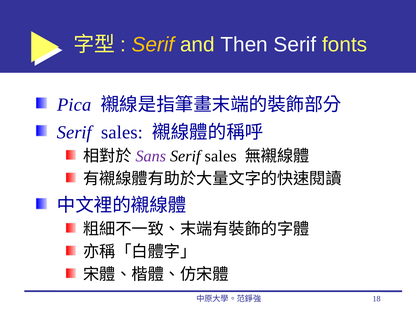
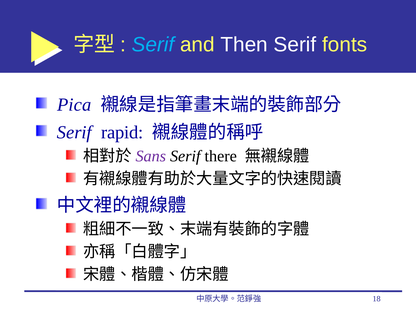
Serif colour: yellow -> light blue (153, 45)
sales: sales -> rapid (122, 132)
sales: sales -> there (221, 156)
